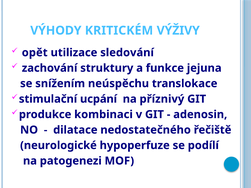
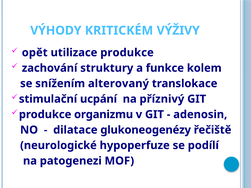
utilizace sledování: sledování -> produkce (127, 53)
jejuna: jejuna -> kolem (204, 68)
neúspěchu: neúspěchu -> alterovaný (118, 84)
kombinaci: kombinaci -> organizmu (104, 115)
nedostatečného: nedostatečného -> glukoneogenézy (146, 130)
